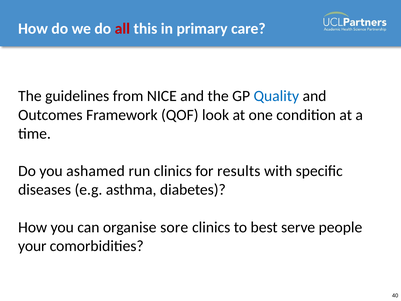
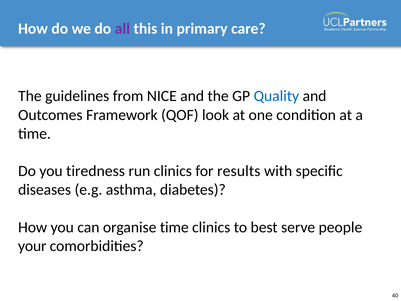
all colour: red -> purple (122, 29)
ashamed: ashamed -> tiredness (96, 171)
organise sore: sore -> time (174, 227)
